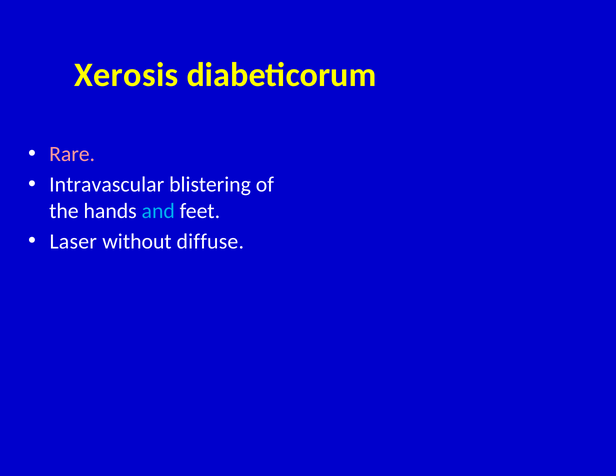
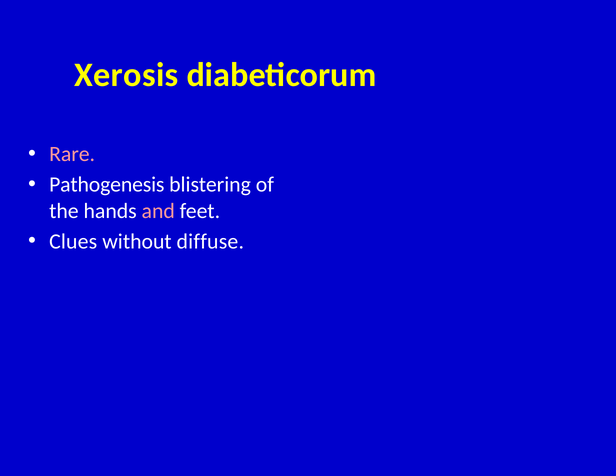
Intravascular: Intravascular -> Pathogenesis (107, 185)
and colour: light blue -> pink (158, 211)
Laser: Laser -> Clues (73, 241)
